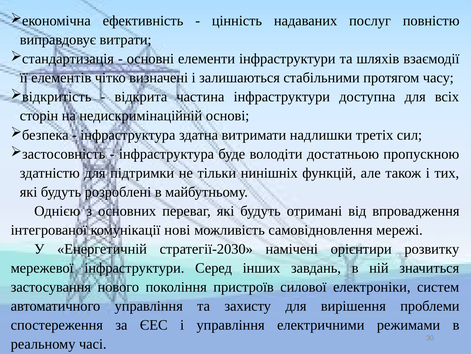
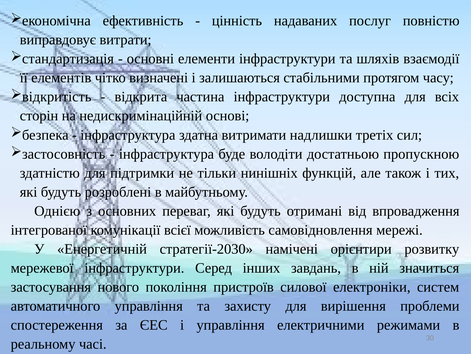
нові: нові -> всієї (177, 230)
